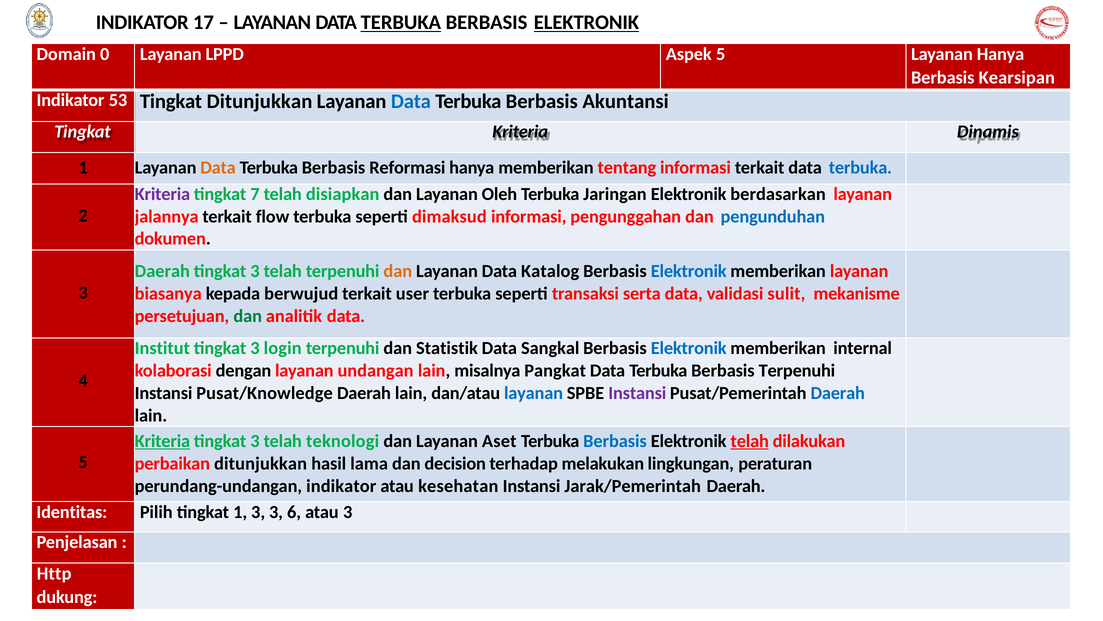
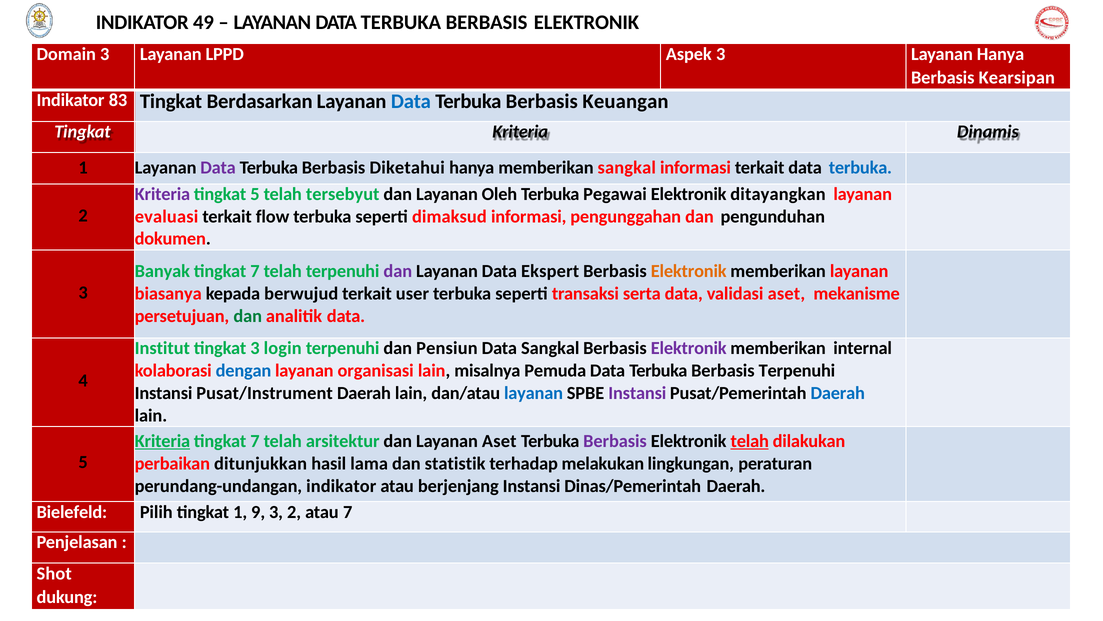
17: 17 -> 49 (203, 22)
TERBUKA underline: present -> none (401, 22)
ELEKTRONIK underline: present -> none (586, 22)
Domain 0: 0 -> 3 (105, 54)
Aspek 5: 5 -> 3 (721, 54)
53: 53 -> 83 (118, 100)
Tingkat Ditunjukkan: Ditunjukkan -> Berdasarkan (260, 101)
Akuntansi: Akuntansi -> Keuangan (626, 101)
Data colour: orange -> purple (218, 167)
Reformasi: Reformasi -> Diketahui (407, 167)
memberikan tentang: tentang -> sangkal (627, 167)
tingkat 7: 7 -> 5 (255, 194)
disiapkan: disiapkan -> tersebyut (343, 194)
Jaringan: Jaringan -> Pegawai (615, 194)
berdasarkan: berdasarkan -> ditayangkan (778, 194)
jalannya: jalannya -> evaluasi (167, 216)
pengunduhan colour: blue -> black (773, 216)
Daerah: Daerah -> Banyak (162, 271)
3: 3 -> 7 (255, 271)
dan colour: orange -> purple (398, 271)
Katalog: Katalog -> Ekspert (550, 271)
Elektronik colour: blue -> orange (689, 271)
validasi sulit: sulit -> aset (786, 294)
Statistik: Statistik -> Pensiun (447, 348)
Elektronik colour: blue -> purple (689, 348)
dengan colour: black -> blue (243, 370)
undangan: undangan -> organisasi (376, 370)
Pangkat: Pangkat -> Pemuda (555, 370)
Pusat/Knowledge: Pusat/Knowledge -> Pusat/Instrument (265, 393)
3: 3 -> 7 (255, 441)
teknologi: teknologi -> arsitektur (343, 441)
Berbasis colour: blue -> purple (615, 441)
decision: decision -> statistik (455, 463)
kesehatan: kesehatan -> berjenjang (458, 486)
Jarak/Pemerintah: Jarak/Pemerintah -> Dinas/Pemerintah (633, 486)
Identitas: Identitas -> Bielefeld (72, 512)
1 3: 3 -> 9 (258, 512)
3 6: 6 -> 2 (294, 512)
atau 3: 3 -> 7 (348, 512)
Http: Http -> Shot (54, 573)
